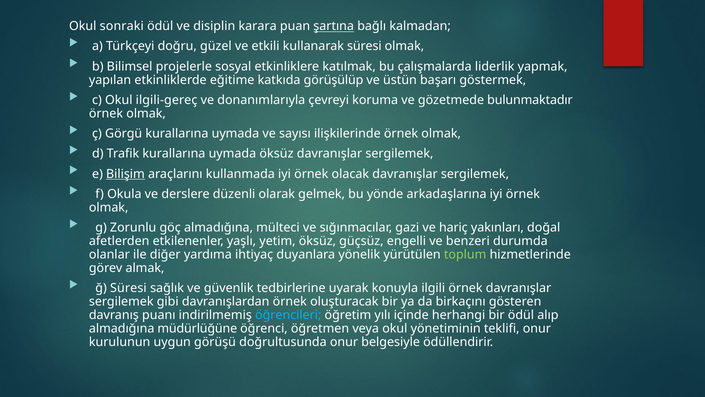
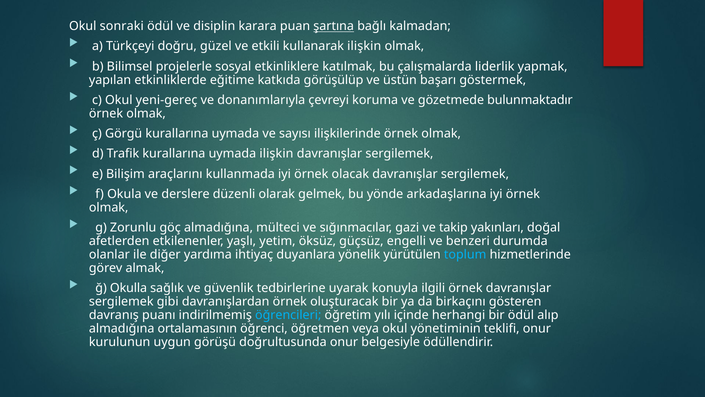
kullanarak süresi: süresi -> ilişkin (364, 46)
ilgili-gereç: ilgili-gereç -> yeni-gereç (167, 100)
uymada öksüz: öksüz -> ilişkin (276, 154)
Bilişim underline: present -> none (125, 174)
hariç: hariç -> takip (453, 227)
toplum colour: light green -> light blue (465, 254)
ğ Süresi: Süresi -> Okulla (129, 288)
müdürlüğüne: müdürlüğüne -> ortalamasının (197, 328)
